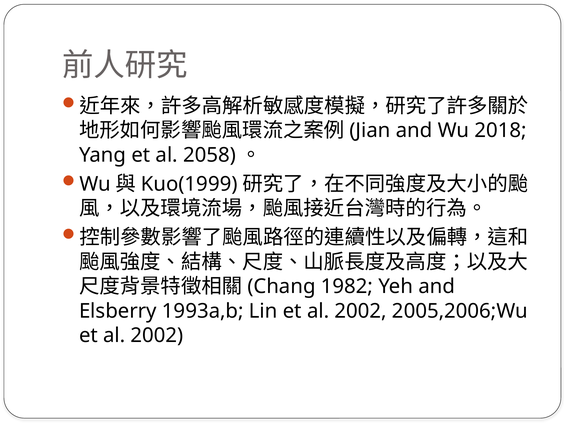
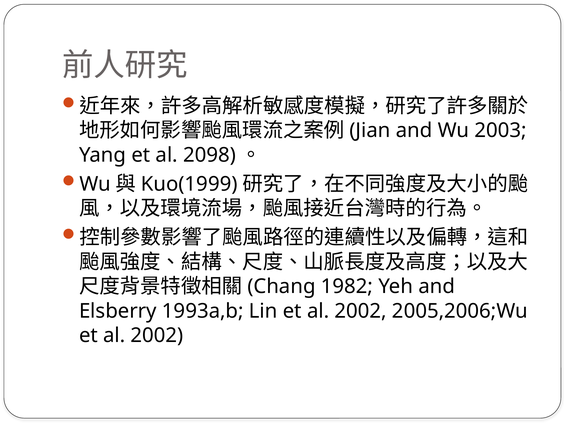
2018: 2018 -> 2003 (501, 130)
2058: 2058 -> 2098 (209, 155)
